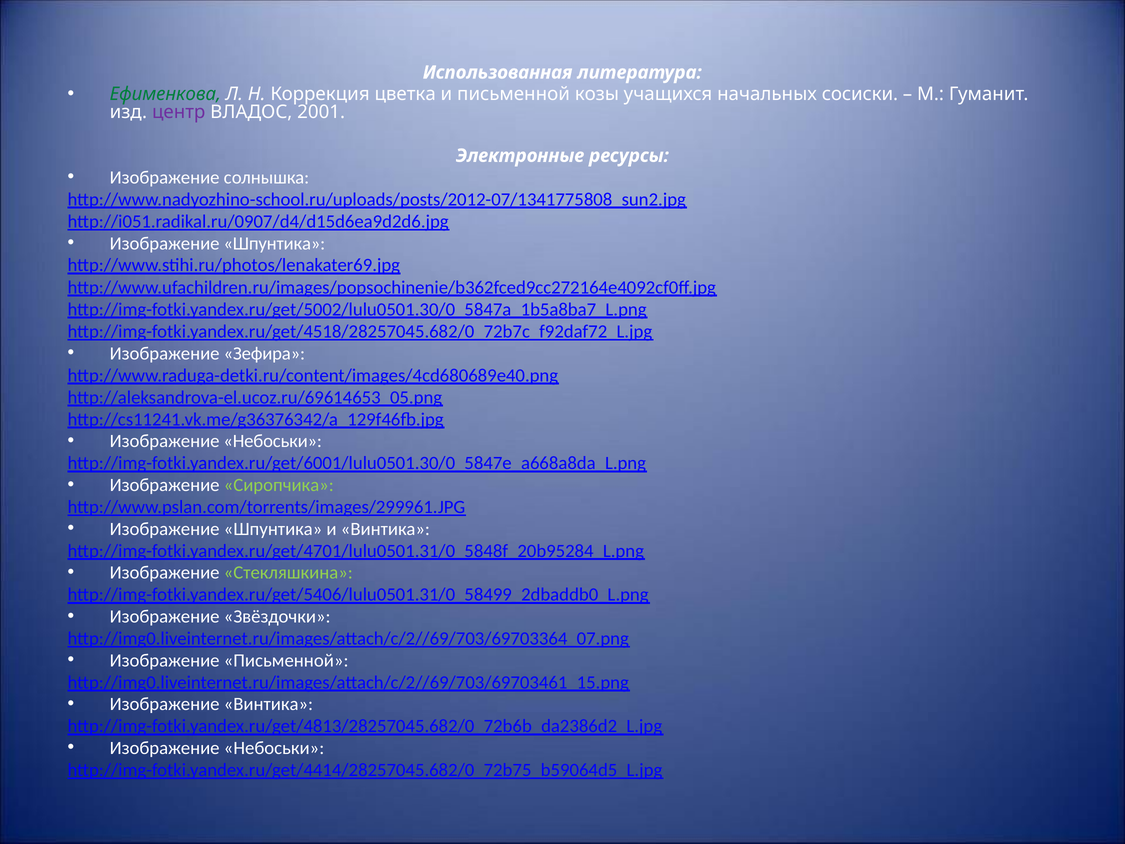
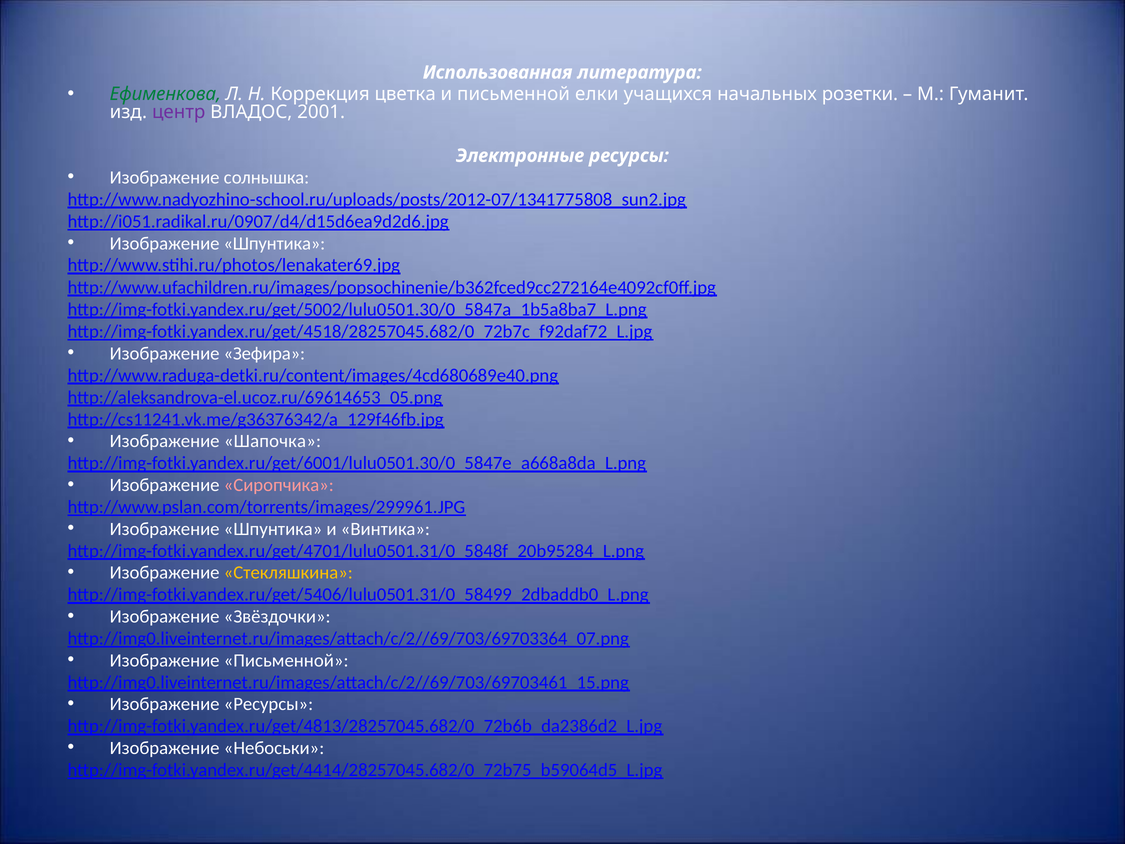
козы: козы -> елки (597, 94)
сосиски: сосиски -> розетки (860, 94)
Небоськи: Небоськи -> Шапочка (272, 441)
Сиропчика colour: light green -> pink (279, 485)
Стекляшкина colour: light green -> yellow (288, 573)
Изображение Винтика: Винтика -> Ресурсы (268, 704)
